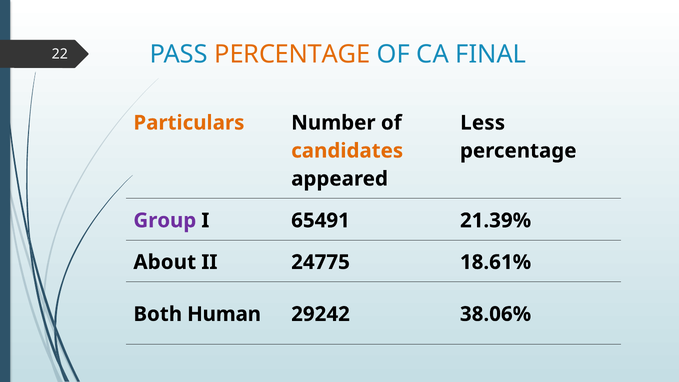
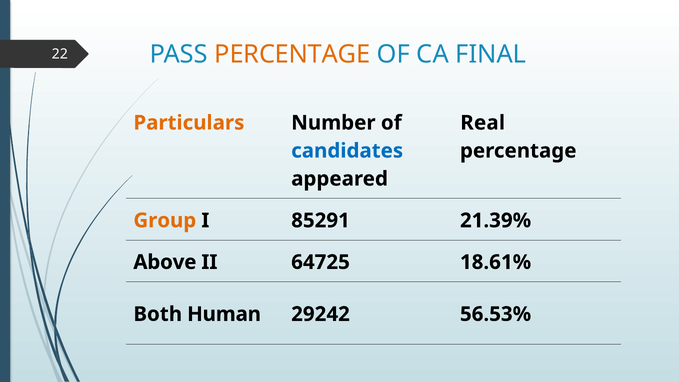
Less: Less -> Real (483, 123)
candidates colour: orange -> blue (347, 151)
Group colour: purple -> orange (165, 220)
65491: 65491 -> 85291 (321, 220)
About: About -> Above (165, 262)
24775: 24775 -> 64725 (321, 262)
38.06%: 38.06% -> 56.53% (496, 314)
